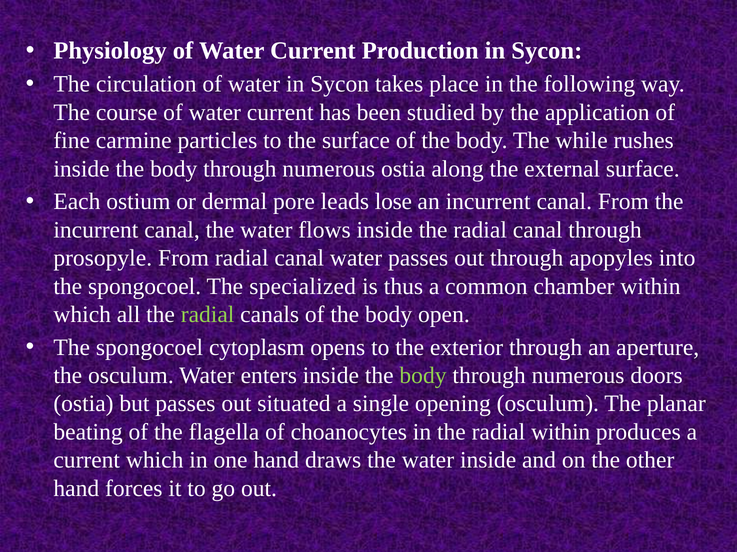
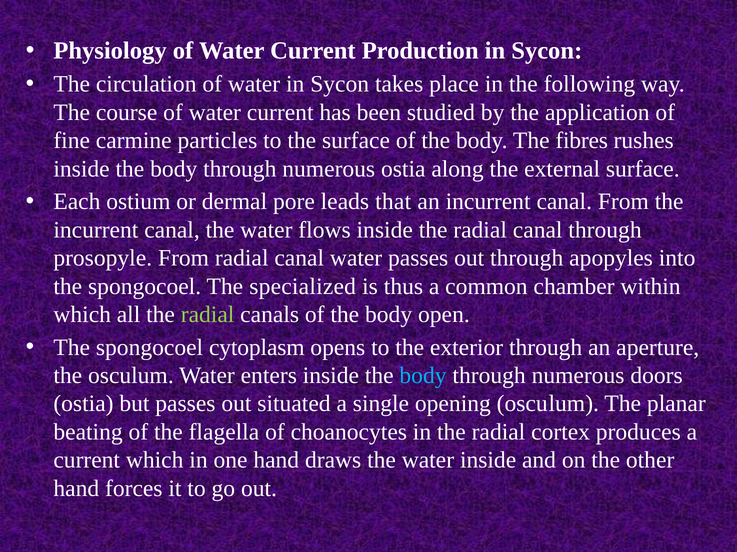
while: while -> fibres (582, 141)
lose: lose -> that (393, 202)
body colour: light green -> light blue (423, 376)
radial within: within -> cortex (561, 433)
